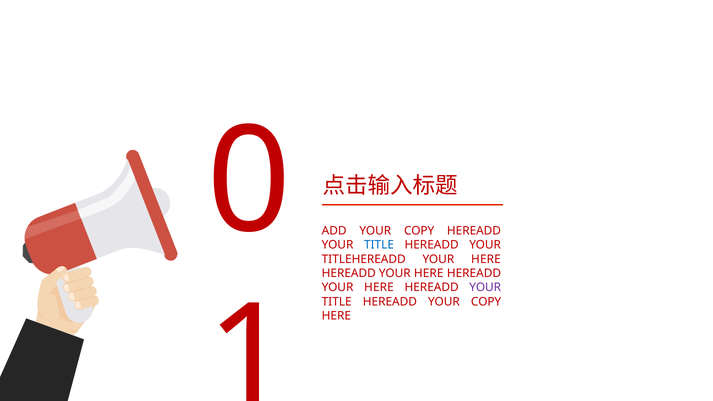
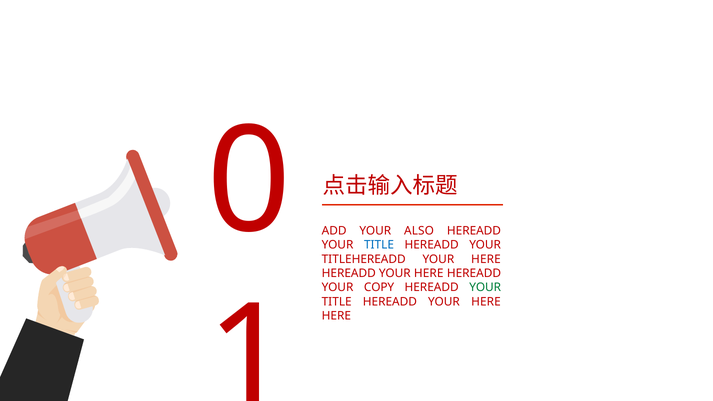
ADD YOUR COPY: COPY -> ALSO (419, 231)
HERE: HERE -> COPY (379, 288)
YOUR colour: purple -> green (485, 288)
TITLE HEREADD YOUR COPY: COPY -> HERE (486, 302)
